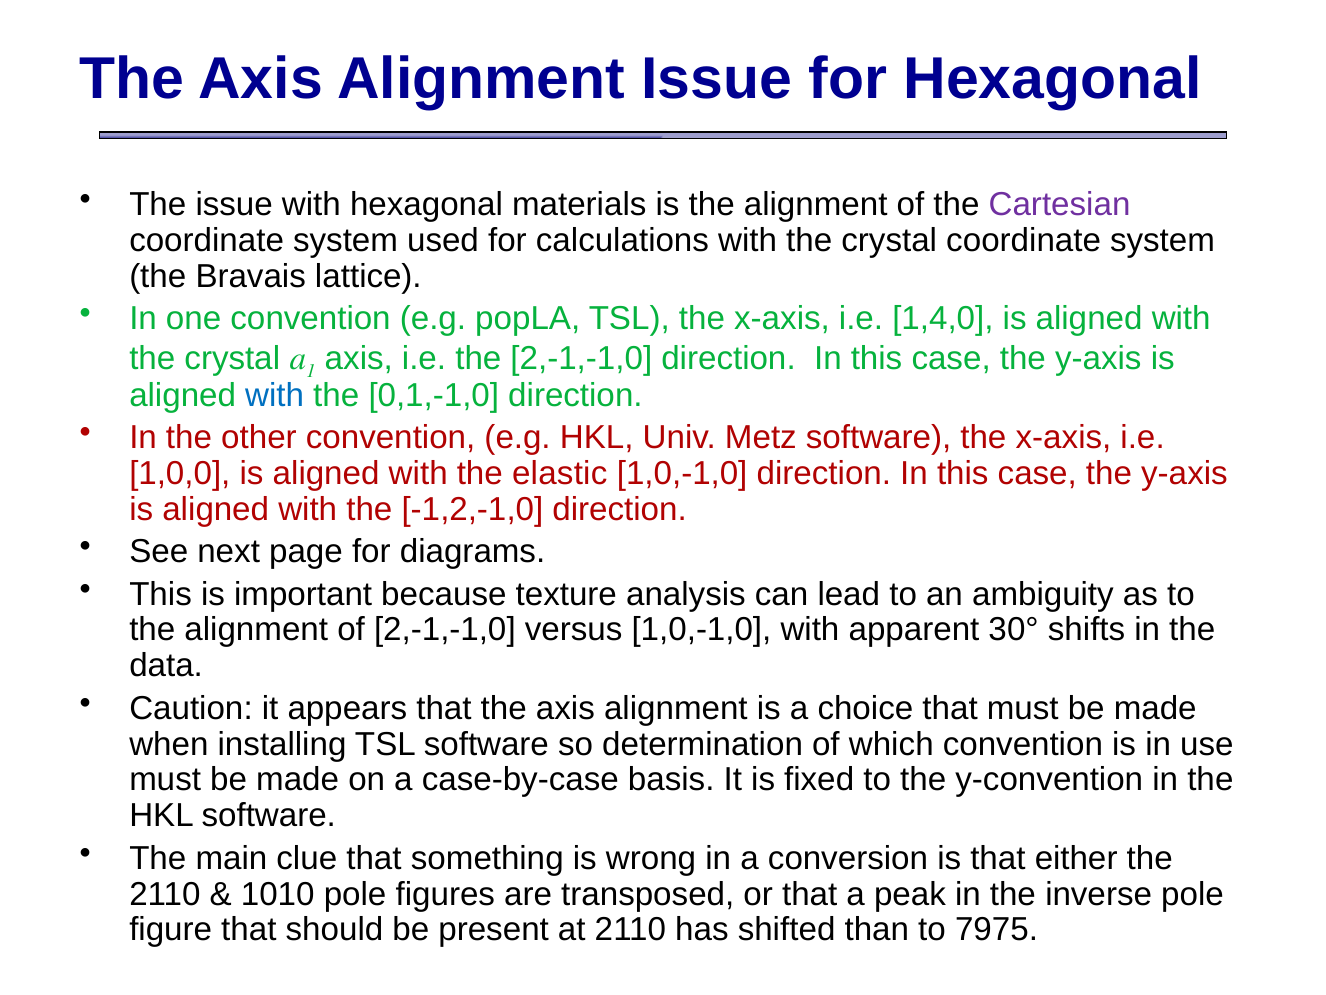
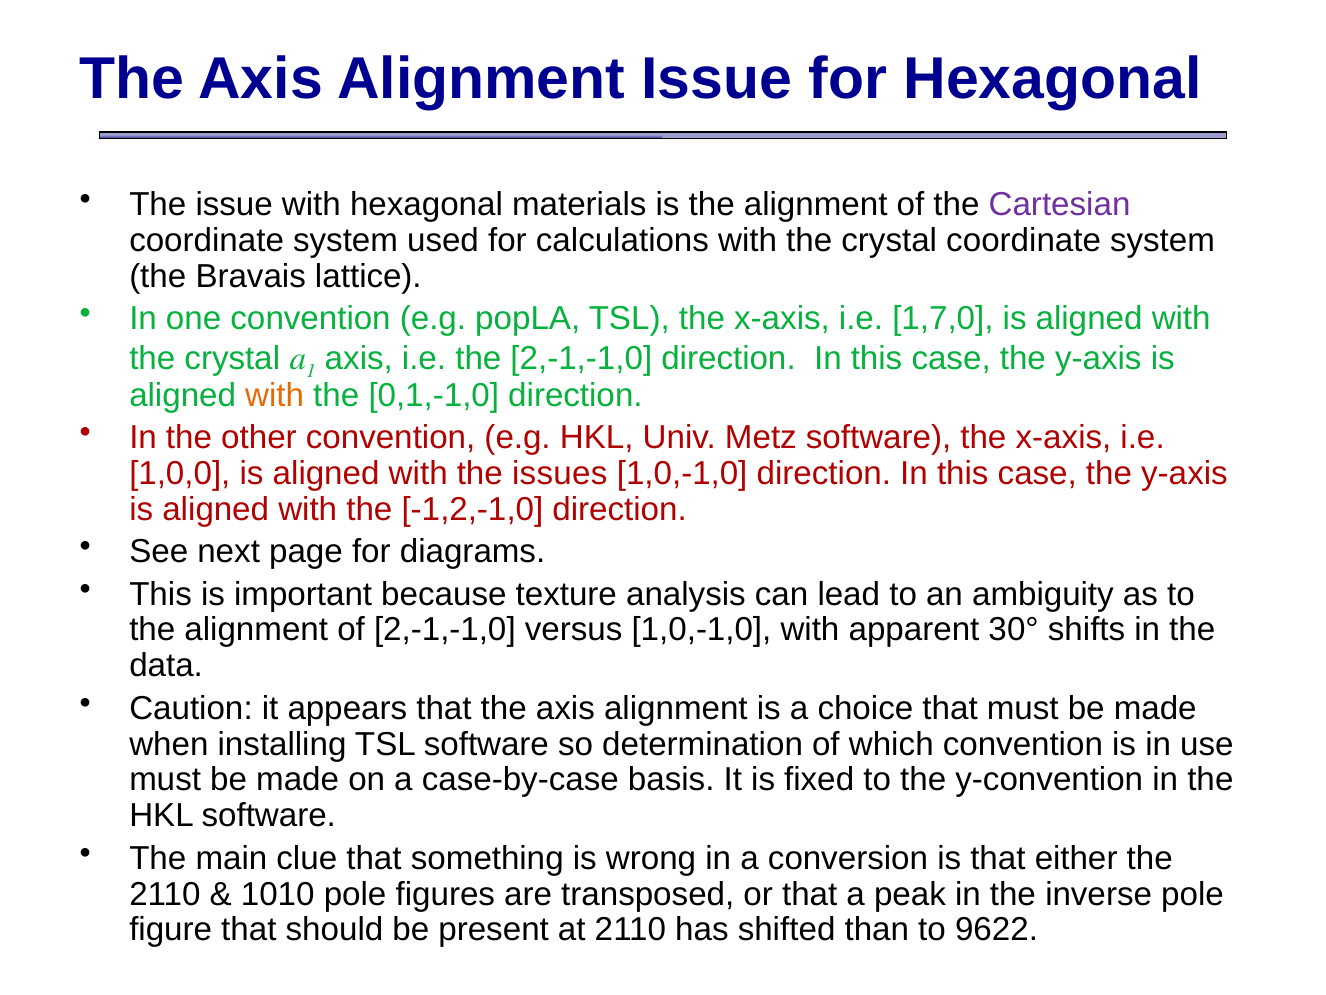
1,4,0: 1,4,0 -> 1,7,0 (943, 318)
with colour: blue -> orange (275, 395)
elastic: elastic -> issues (560, 473)
7975: 7975 -> 9622 (996, 929)
